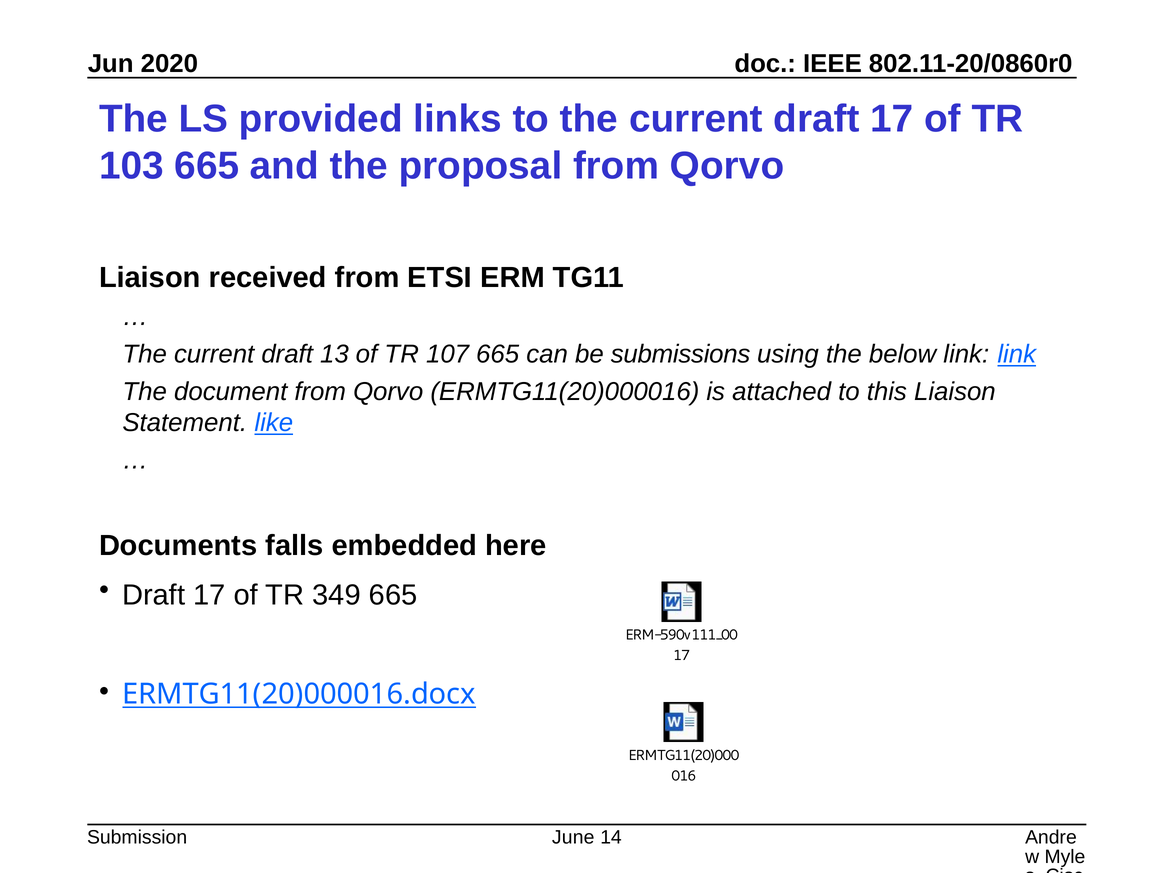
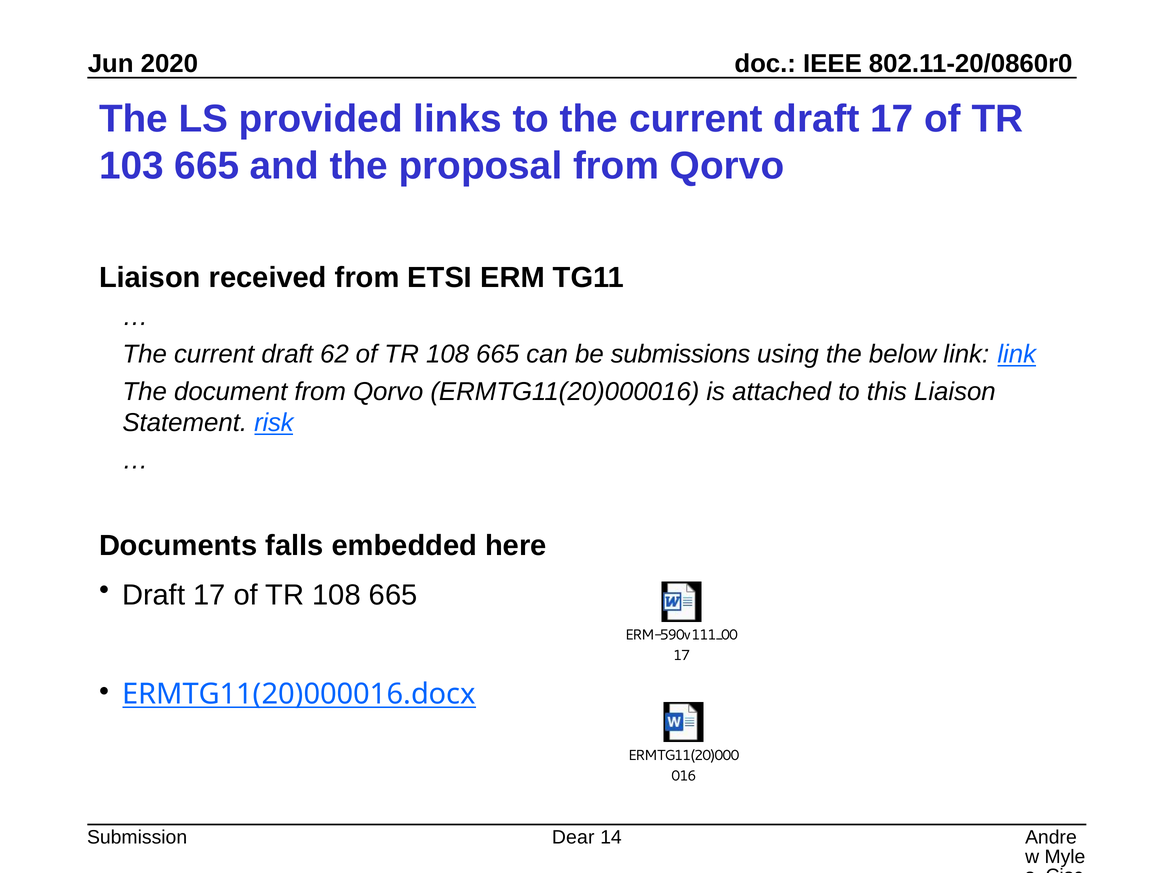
13: 13 -> 62 (334, 354)
107: 107 -> 108 (448, 354)
like: like -> risk (274, 423)
17 of TR 349: 349 -> 108 (336, 595)
June: June -> Dear (573, 837)
